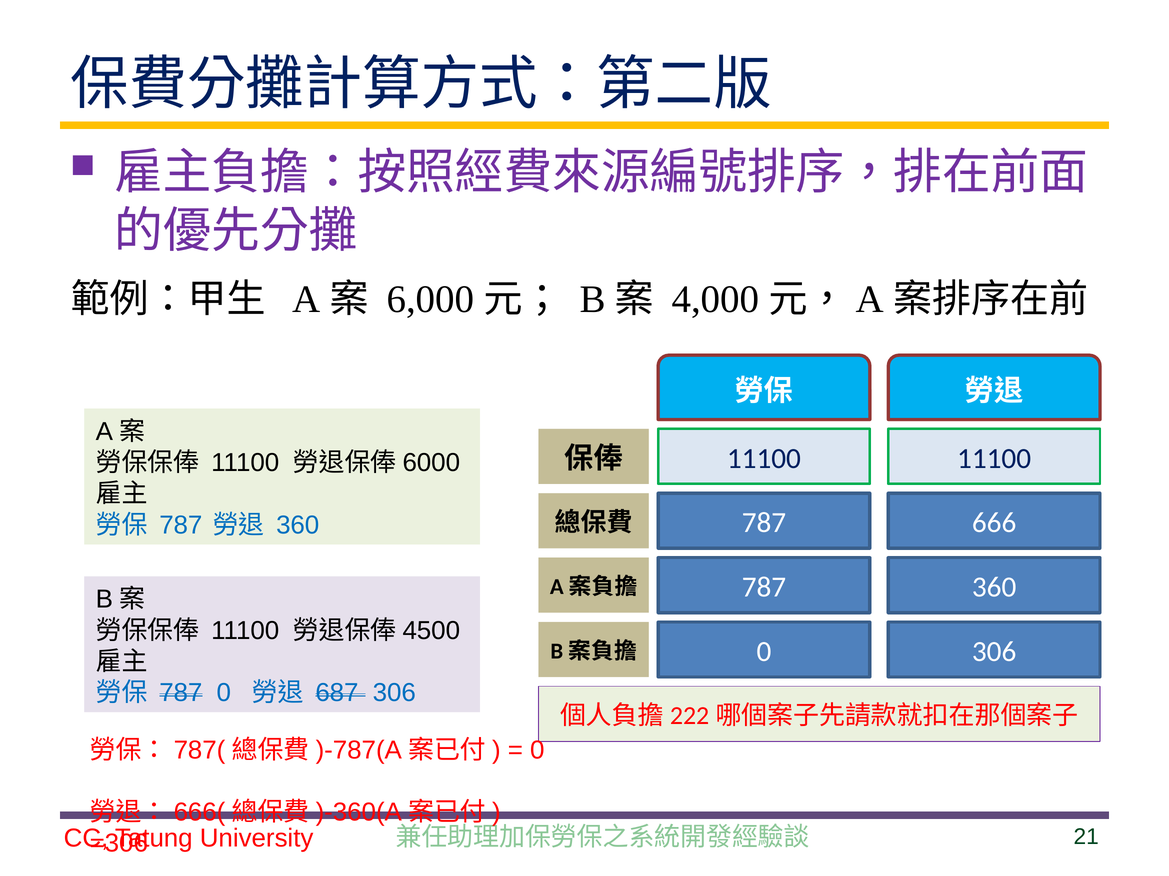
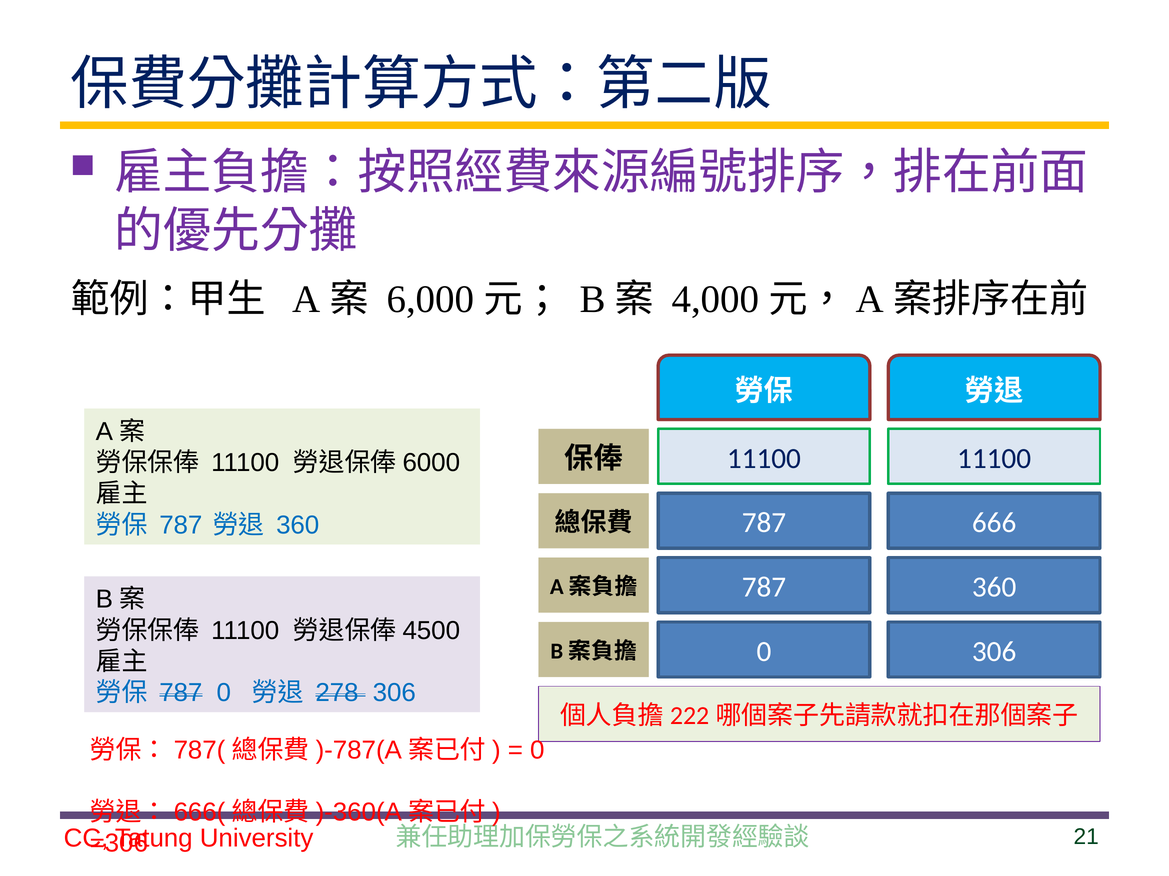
687: 687 -> 278 (337, 693)
